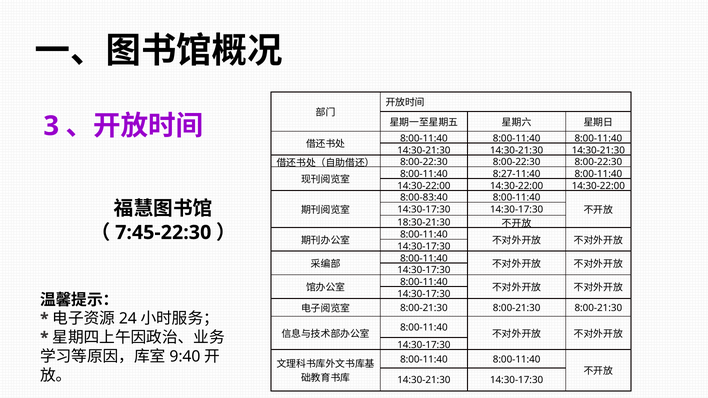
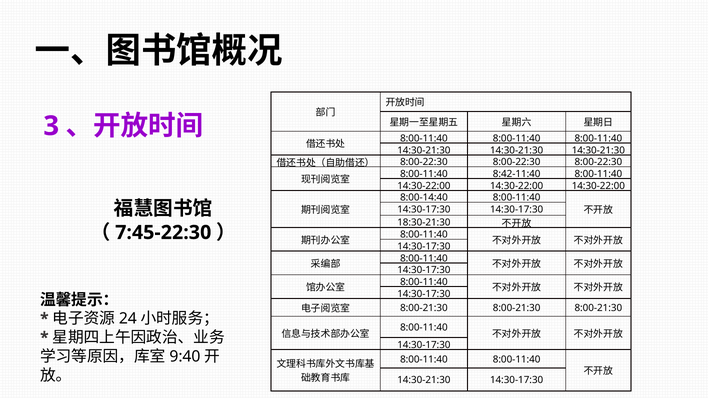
8:27-11:40: 8:27-11:40 -> 8:42-11:40 (517, 174)
8:00-83:40: 8:00-83:40 -> 8:00-14:40 (424, 198)
